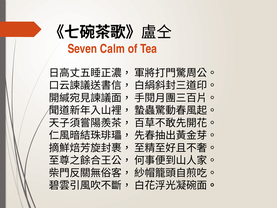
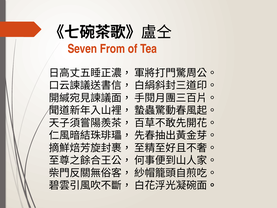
Calm: Calm -> From (112, 49)
